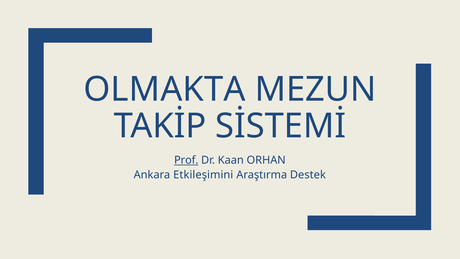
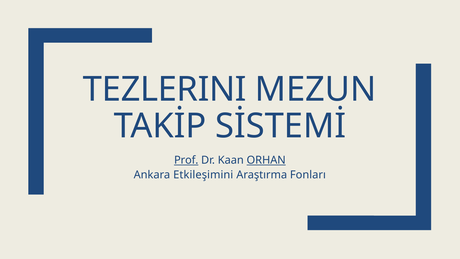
OLMAKTA: OLMAKTA -> TEZLERINI (165, 89)
ORHAN underline: none -> present (266, 160)
Destek: Destek -> Fonları (308, 175)
